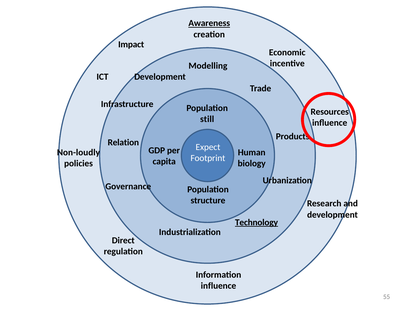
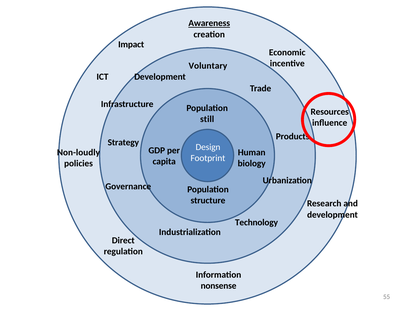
Modelling: Modelling -> Voluntary (208, 66)
Relation: Relation -> Strategy (123, 142)
Expect: Expect -> Design (208, 147)
Technology underline: present -> none (256, 223)
influence: influence -> nonsense (219, 286)
